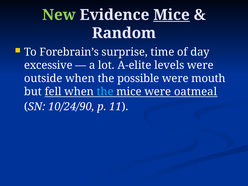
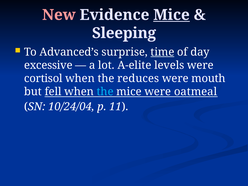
New colour: light green -> pink (59, 15)
Random: Random -> Sleeping (124, 33)
Forebrain’s: Forebrain’s -> Advanced’s (69, 52)
time underline: none -> present (162, 52)
outside: outside -> cortisol (43, 78)
possible: possible -> reduces (138, 78)
10/24/90: 10/24/90 -> 10/24/04 (71, 107)
